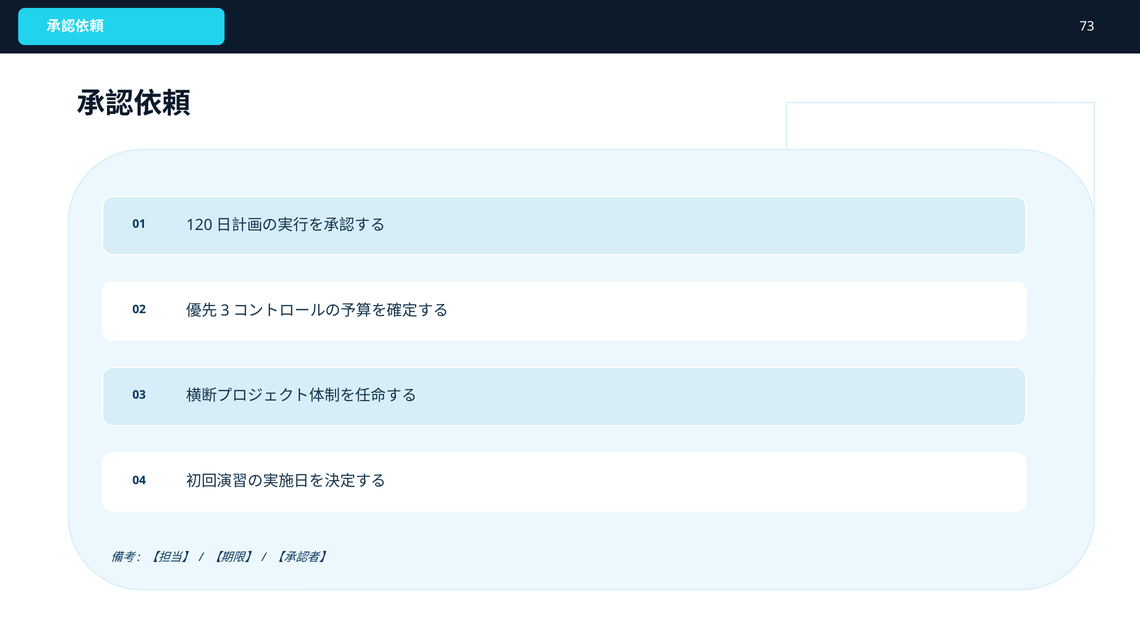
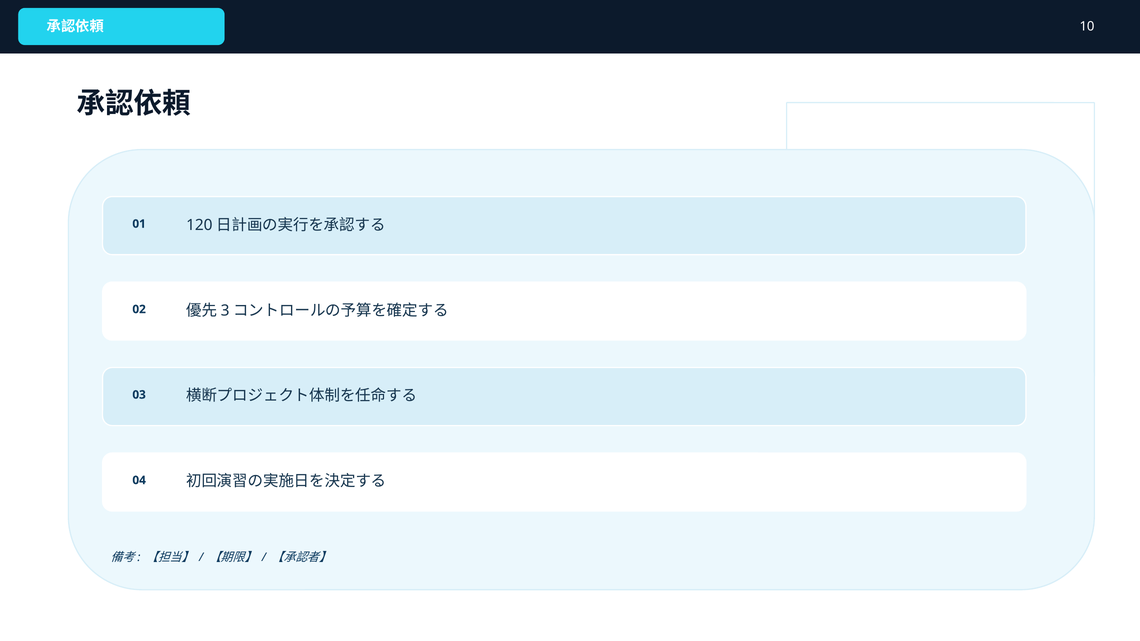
73: 73 -> 10 (1087, 27)
